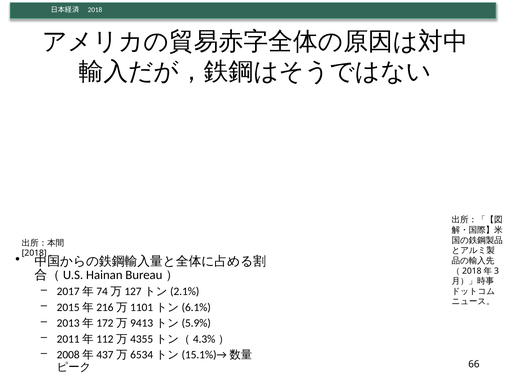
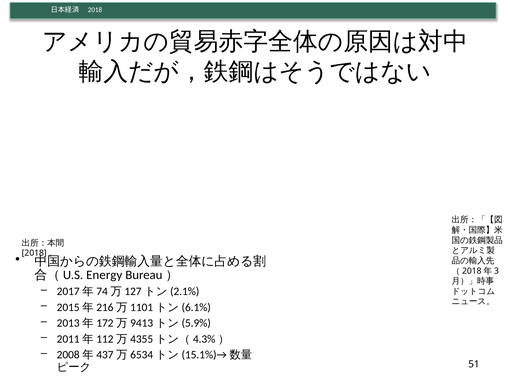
Hainan: Hainan -> Energy (104, 275)
66: 66 -> 51 (474, 364)
